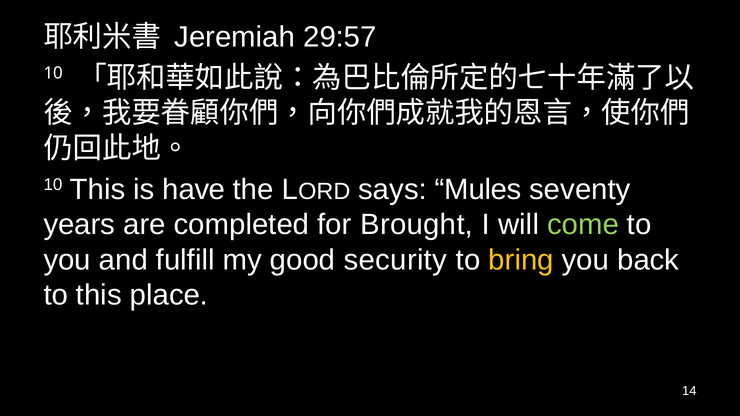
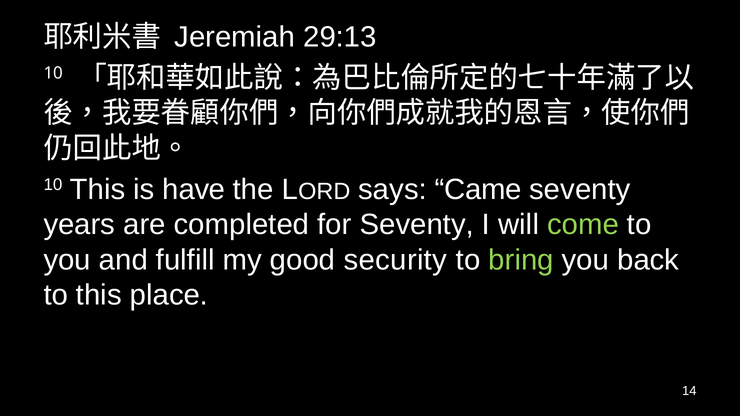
29:57: 29:57 -> 29:13 (340, 37)
Mules: Mules -> Came (478, 190)
for Brought: Brought -> Seventy (417, 225)
bring colour: yellow -> light green (521, 260)
